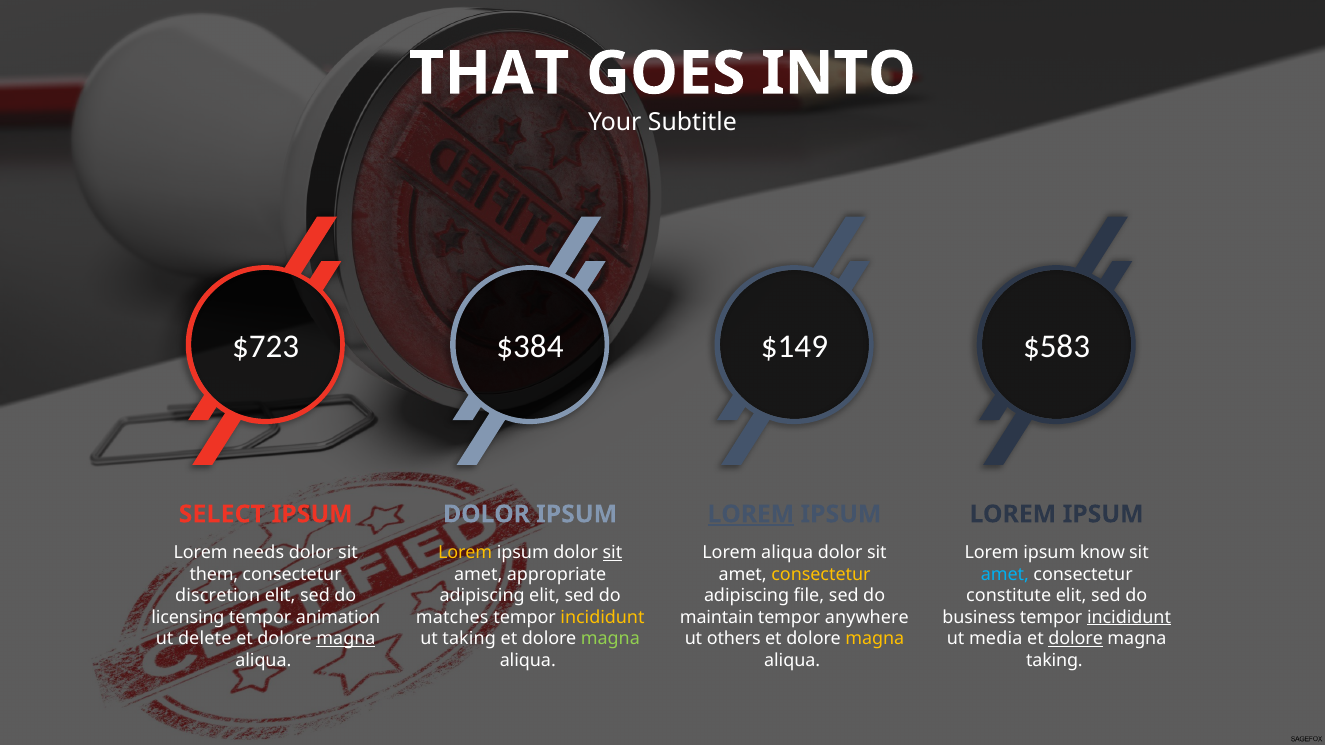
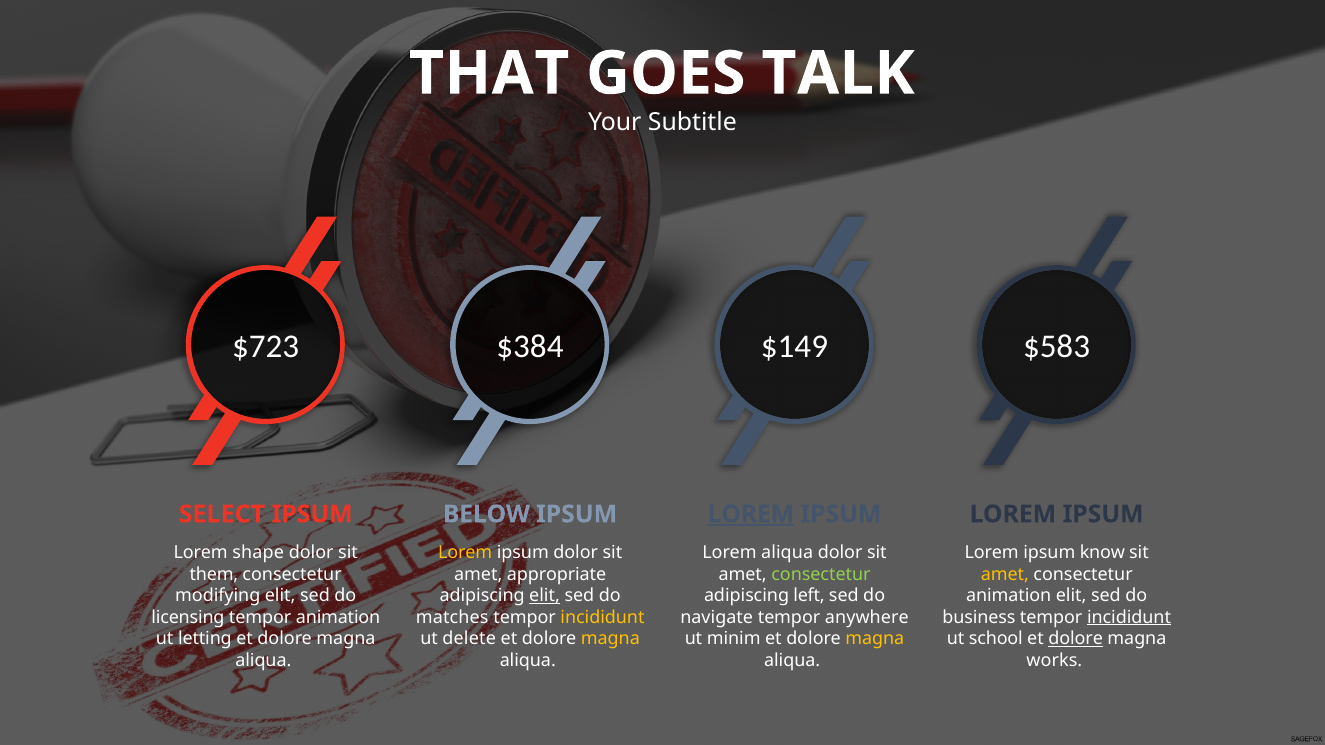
INTO: INTO -> TALK (838, 74)
DOLOR: DOLOR -> BELOW (486, 514)
needs: needs -> shape (258, 553)
sit underline: present -> none (612, 553)
consectetur colour: yellow -> light green (821, 574)
amet colour: light blue -> yellow (1005, 574)
discretion: discretion -> modifying (218, 596)
elit underline: none -> present (545, 596)
file: file -> left (809, 596)
constitute: constitute -> animation (1009, 596)
maintain: maintain -> navigate (717, 617)
delete: delete -> letting (205, 639)
magna underline: present -> none (346, 639)
ut taking: taking -> delete (469, 639)
magna colour: light green -> yellow (610, 639)
others: others -> minim (734, 639)
media: media -> school (996, 639)
taking: taking -> works (1054, 661)
